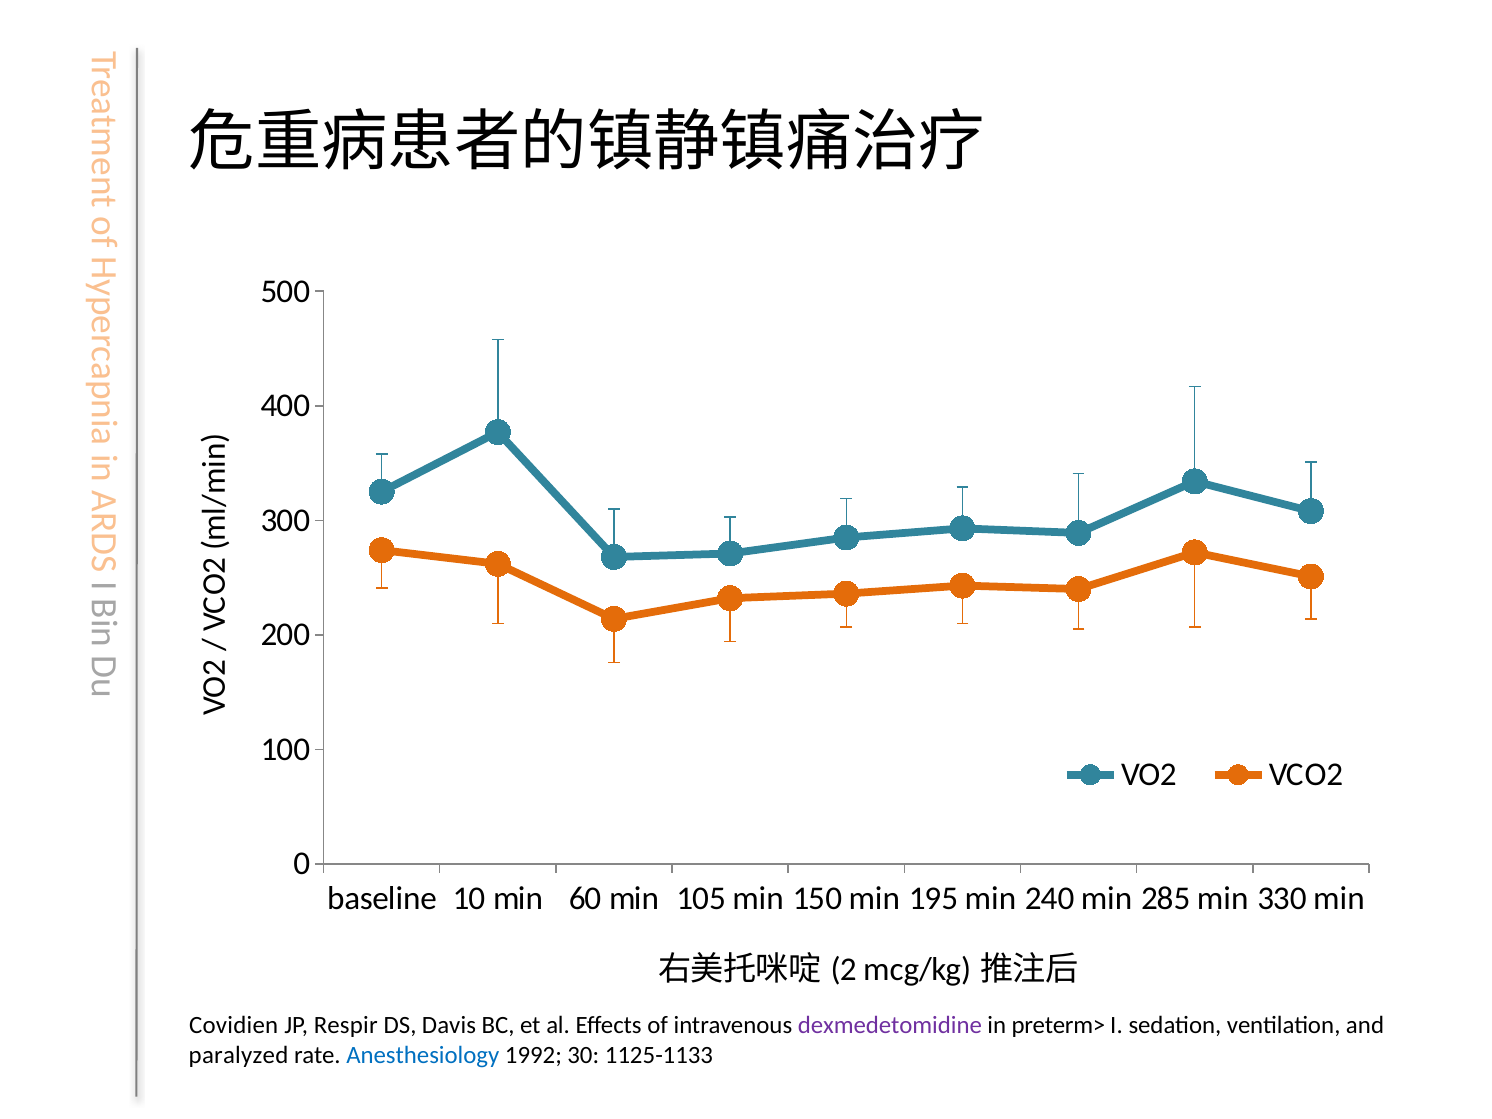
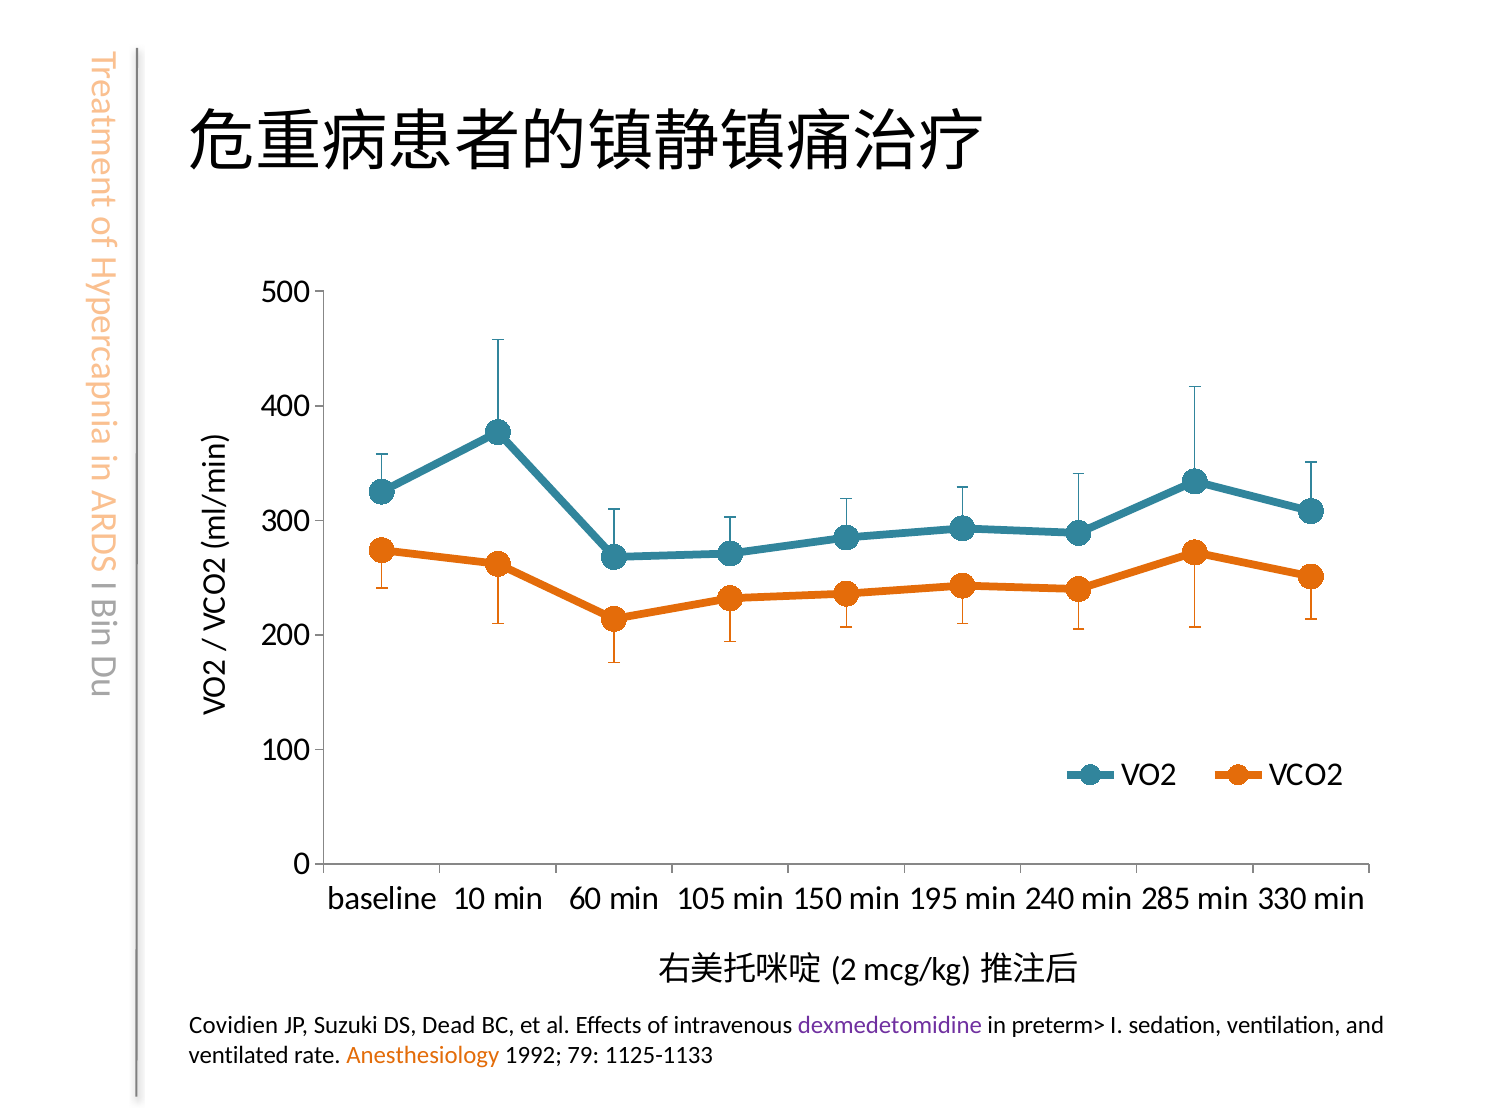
Respir: Respir -> Suzuki (346, 1026)
Davis: Davis -> Dead (449, 1026)
paralyzed: paralyzed -> ventilated (239, 1056)
Anesthesiology colour: blue -> orange (423, 1056)
30: 30 -> 79 (583, 1056)
